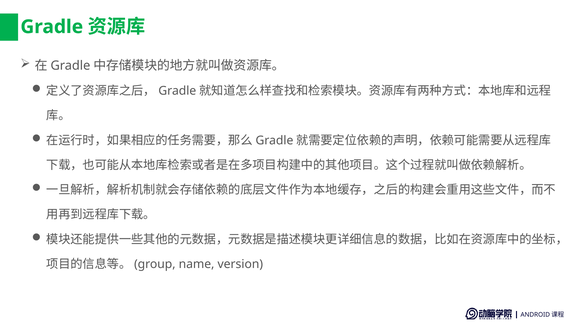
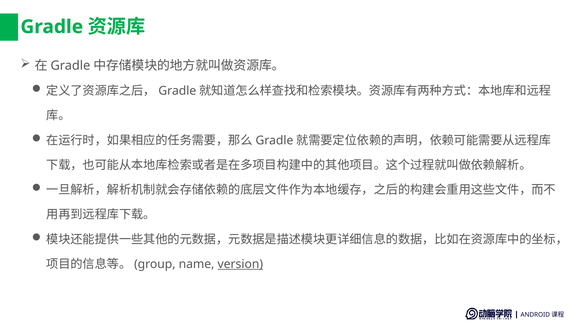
version underline: none -> present (240, 264)
